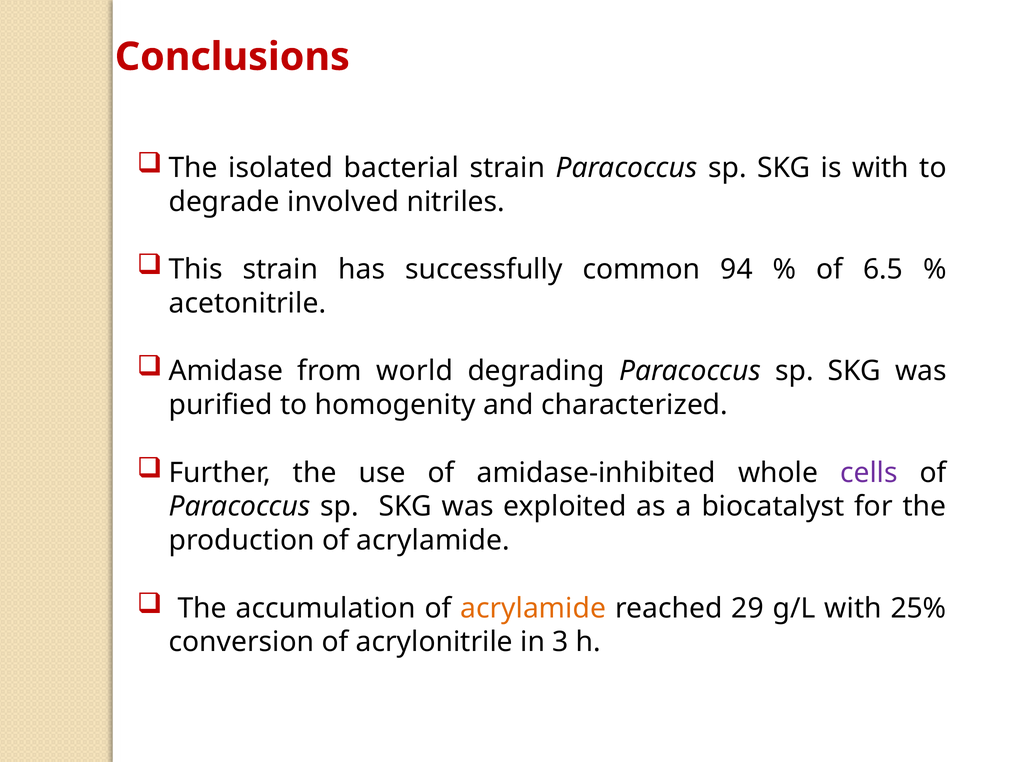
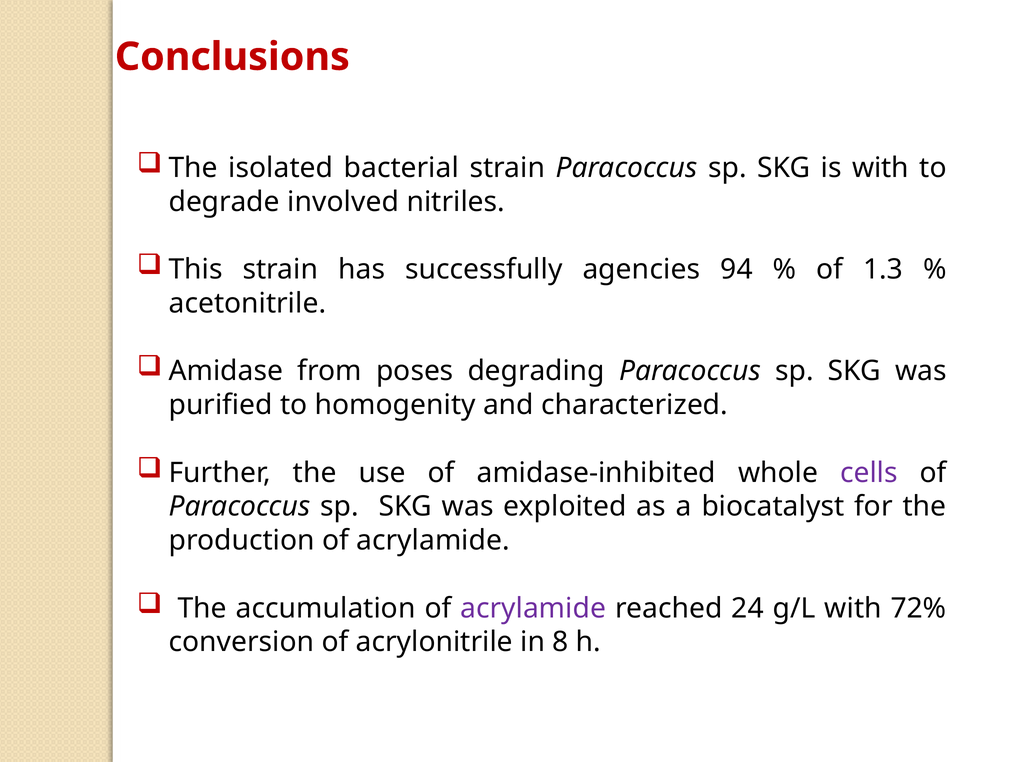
common: common -> agencies (641, 269)
6.5: 6.5 -> 1.3 (883, 269)
world: world -> poses (415, 371)
acrylamide colour: orange -> purple (533, 608)
29: 29 -> 24 (748, 608)
25%: 25% -> 72% (918, 608)
3: 3 -> 8 (560, 642)
